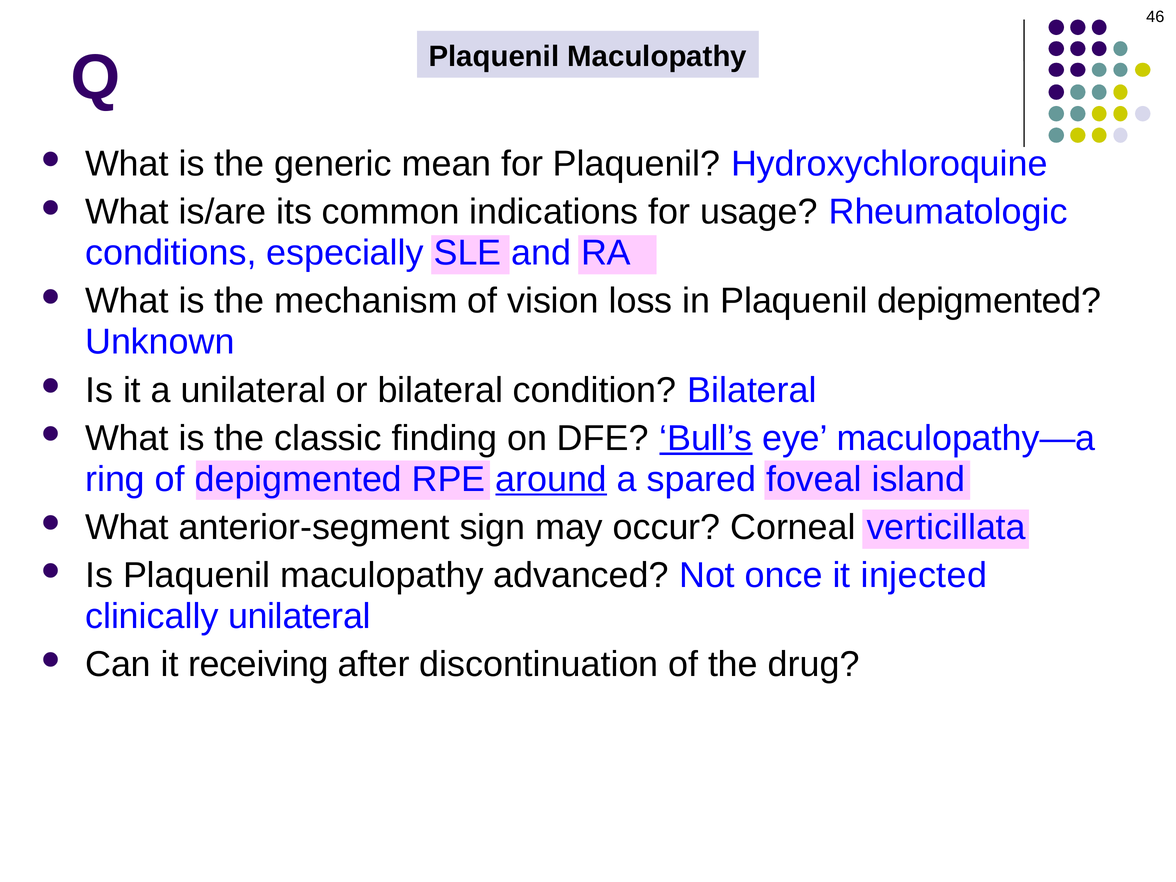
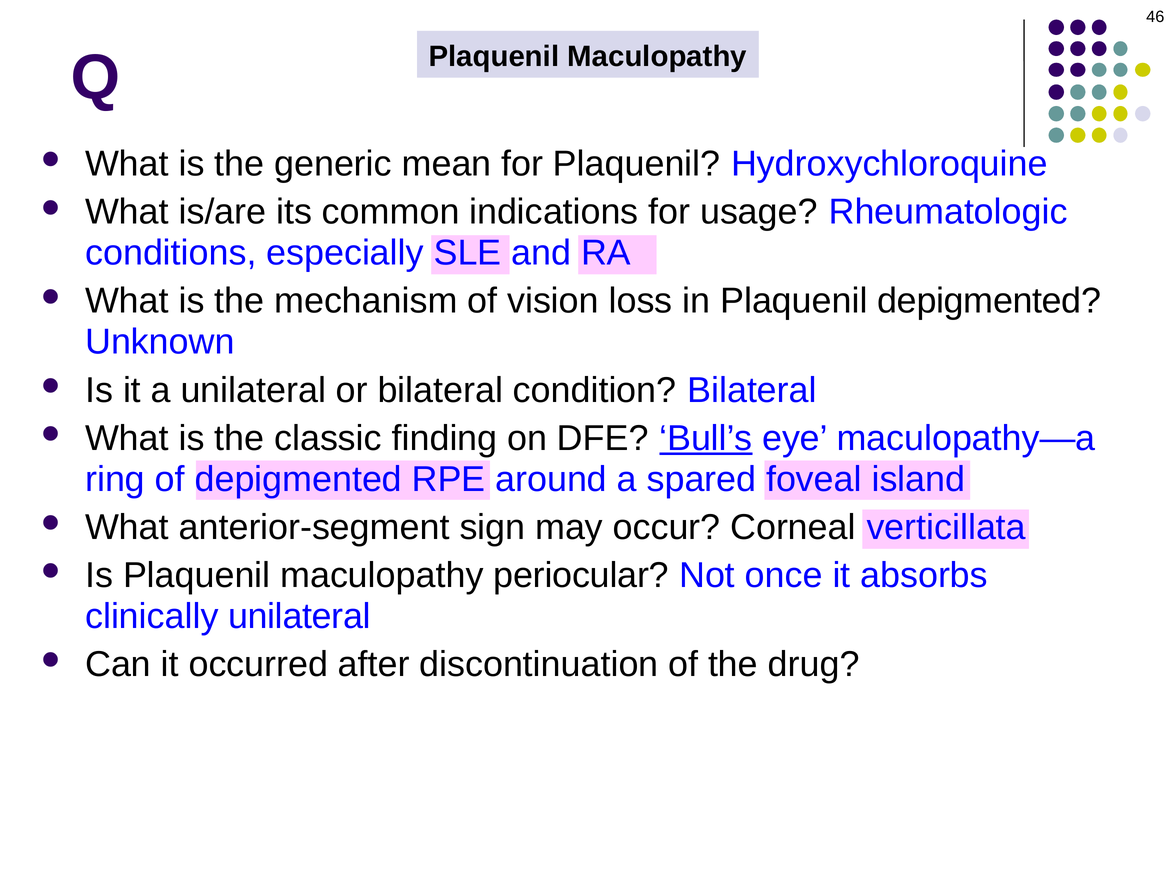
around underline: present -> none (551, 479)
advanced: advanced -> periocular (581, 575)
injected: injected -> absorbs (924, 575)
receiving: receiving -> occurred (258, 664)
